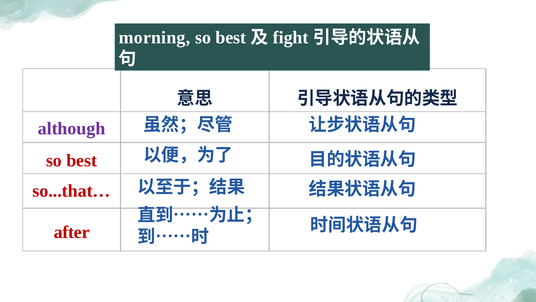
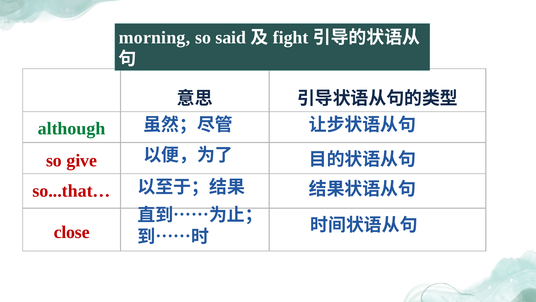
best: best -> said (231, 38)
although colour: purple -> green (72, 128)
best: best -> give (82, 160)
after: after -> close (72, 232)
